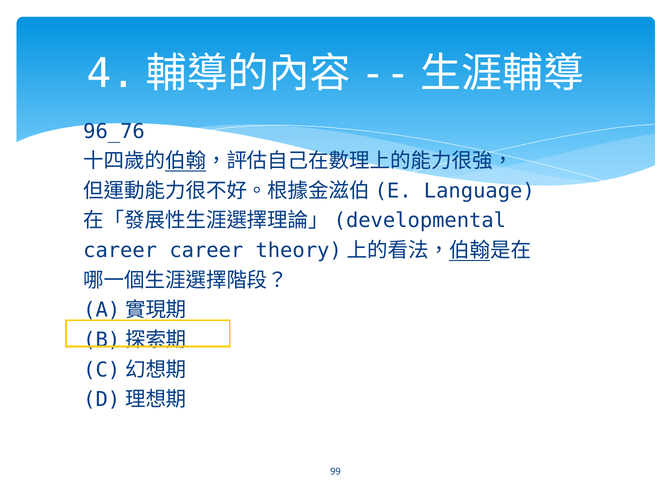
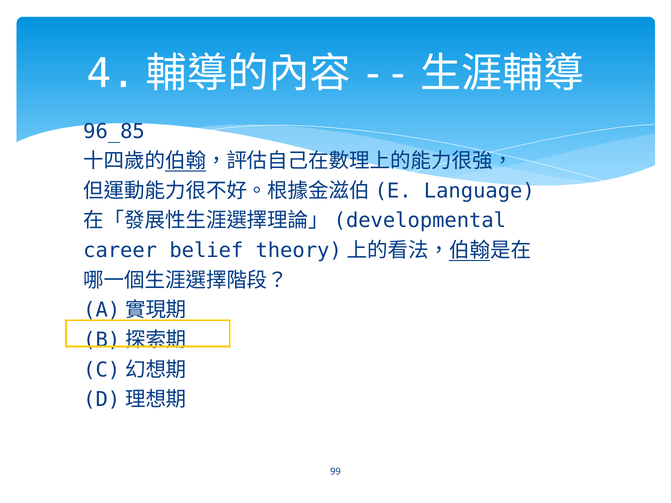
96_76: 96_76 -> 96_85 (114, 131)
career career: career -> belief (206, 251)
